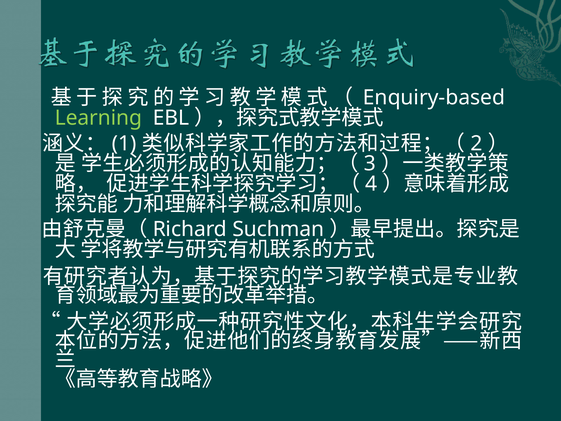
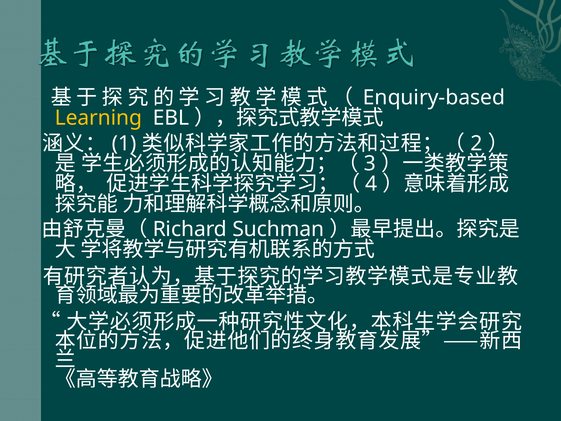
Learning colour: light green -> yellow (98, 118)
